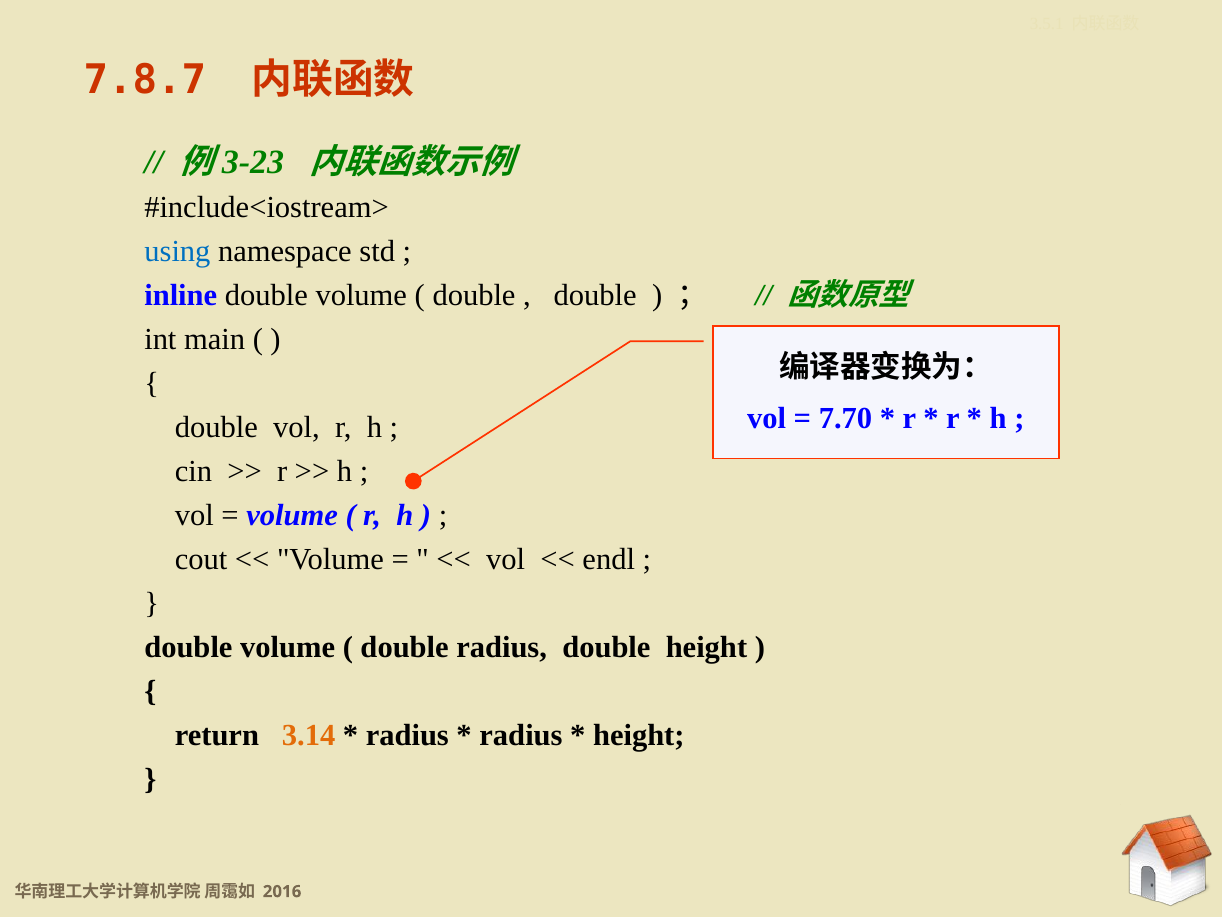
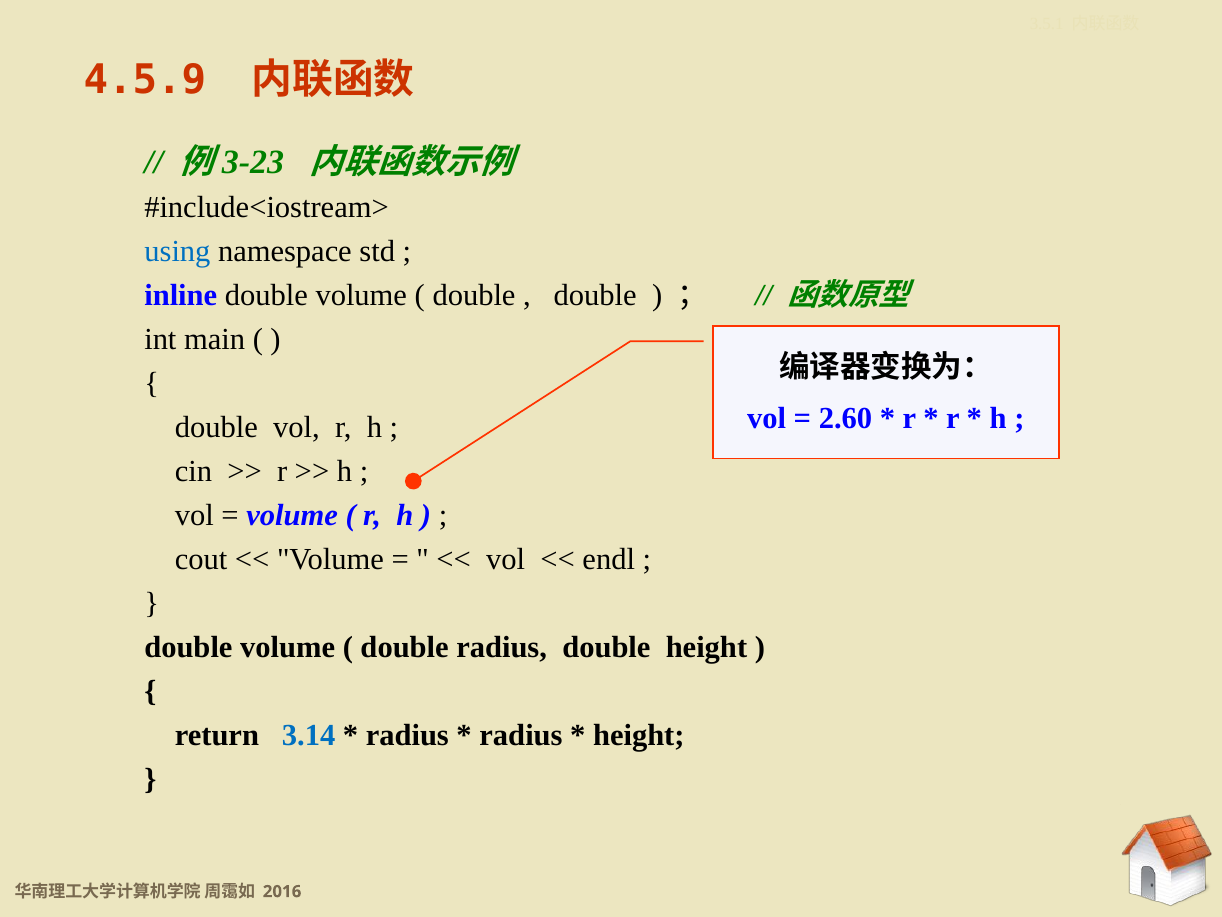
7.8.7: 7.8.7 -> 4.5.9 (145, 80)
7.70: 7.70 -> 2.60 (845, 418)
3.14 colour: orange -> blue (309, 735)
